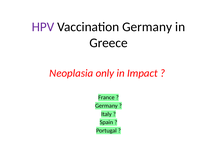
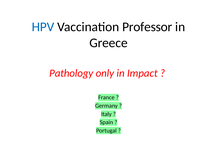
HPV colour: purple -> blue (43, 27)
Vaccination Germany: Germany -> Professor (147, 27)
Neoplasia: Neoplasia -> Pathology (71, 73)
